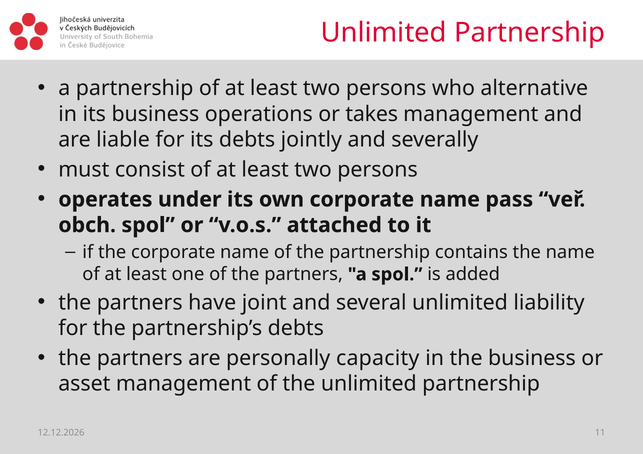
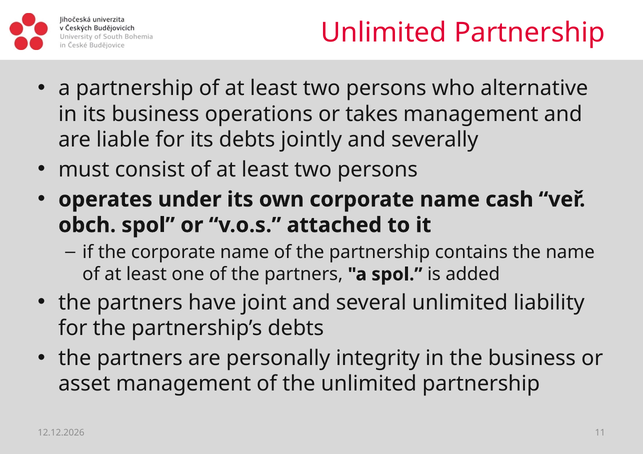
pass: pass -> cash (509, 200)
capacity: capacity -> integrity (378, 359)
